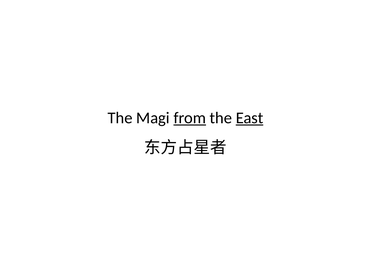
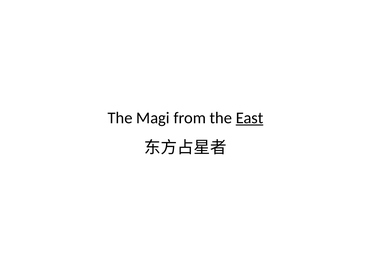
from underline: present -> none (190, 118)
